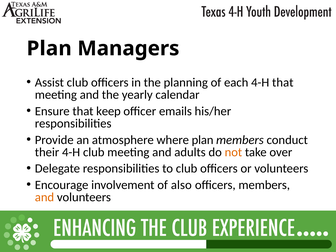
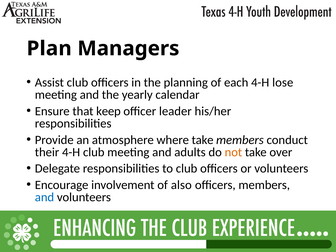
4-H that: that -> lose (283, 82)
emails: emails -> leader (175, 111)
where plan: plan -> take (203, 140)
and colour: orange -> blue (44, 197)
